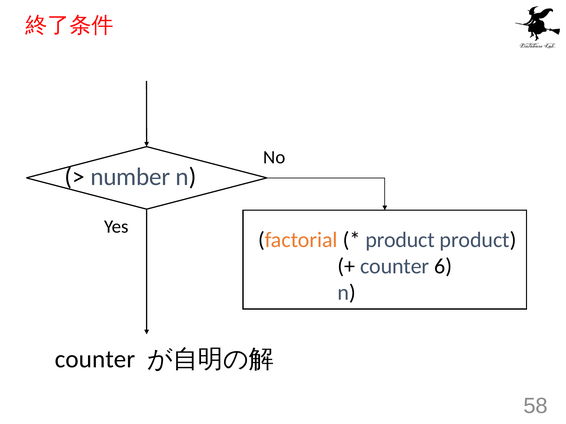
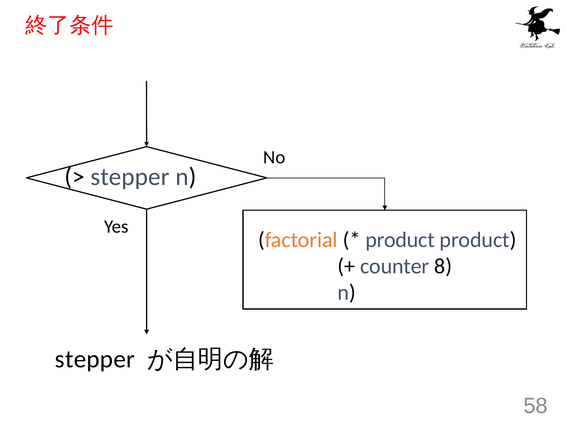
number: number -> stepper (130, 177)
6: 6 -> 8 (443, 267)
counter: counter -> stepper (95, 360)
